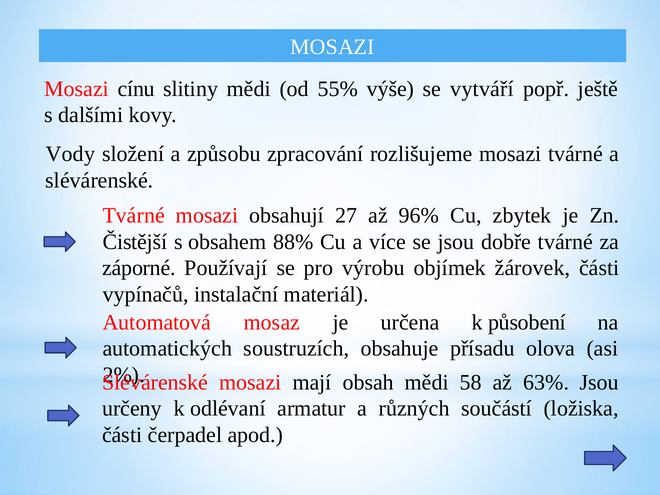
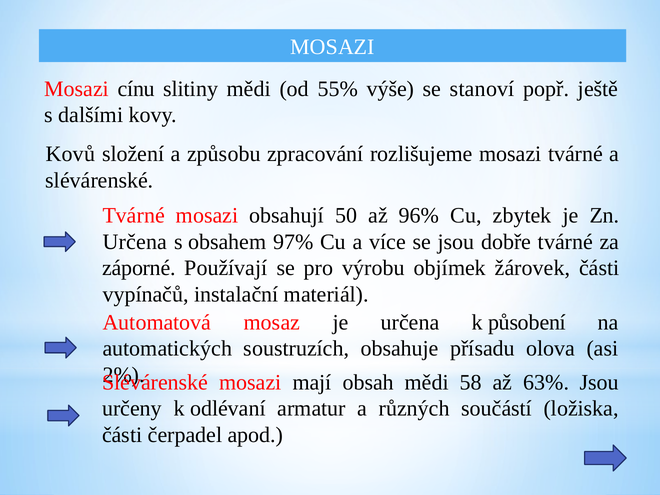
vytváří: vytváří -> stanoví (482, 89)
Vody: Vody -> Kovů (70, 154)
27: 27 -> 50 (346, 215)
Čistější: Čistější -> Určena (135, 242)
88%: 88% -> 97% (293, 242)
